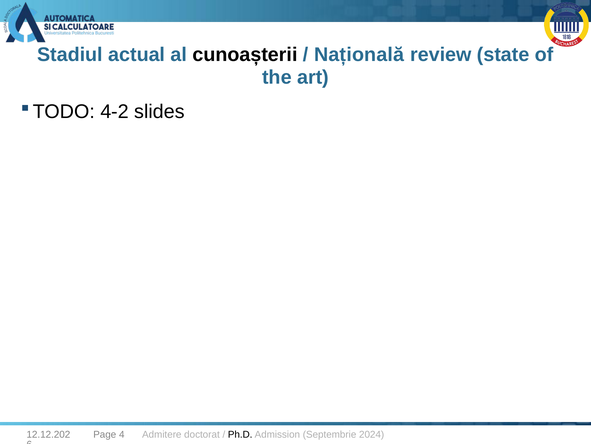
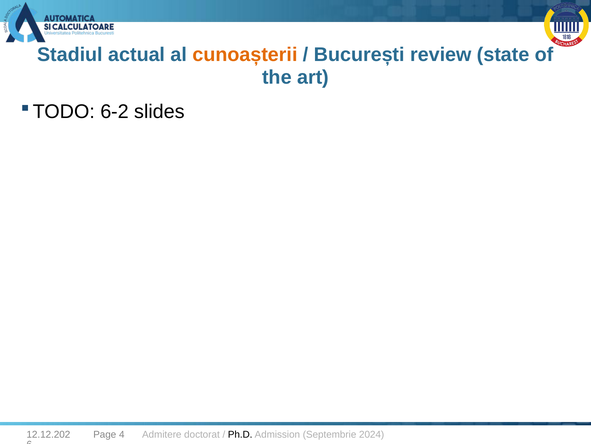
cunoașterii colour: black -> orange (245, 55)
Națională: Națională -> București (359, 55)
4-2: 4-2 -> 6-2 (115, 112)
